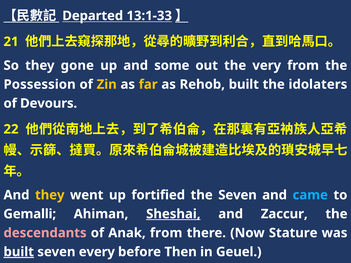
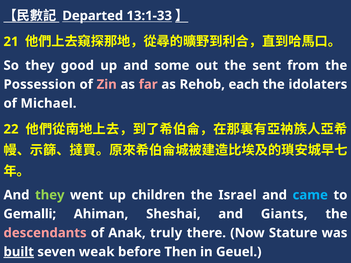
gone: gone -> good (77, 66)
very: very -> sent (267, 66)
Zin colour: yellow -> pink (107, 84)
far colour: yellow -> pink (148, 84)
Rehob built: built -> each (244, 84)
Devours: Devours -> Michael (48, 103)
they colour: yellow -> light green (50, 195)
fortified: fortified -> children (158, 195)
the Seven: Seven -> Israel (237, 195)
Sheshai underline: present -> none (173, 214)
Zaccur: Zaccur -> Giants (284, 214)
Anak from: from -> truly (166, 233)
every: every -> weak (97, 252)
